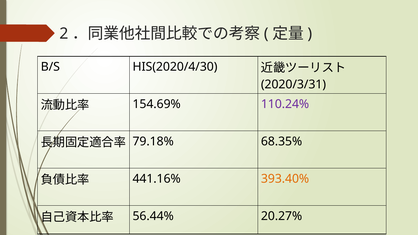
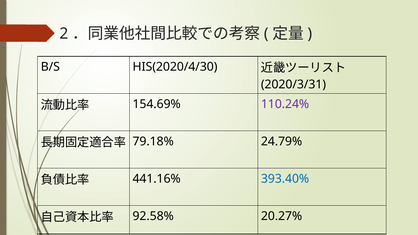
68.35%: 68.35% -> 24.79% (282, 142)
393.40% colour: orange -> blue (285, 179)
56.44%: 56.44% -> 92.58% (153, 216)
